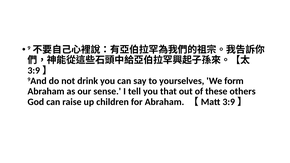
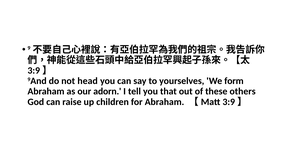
drink: drink -> head (88, 81)
sense: sense -> adorn (107, 91)
